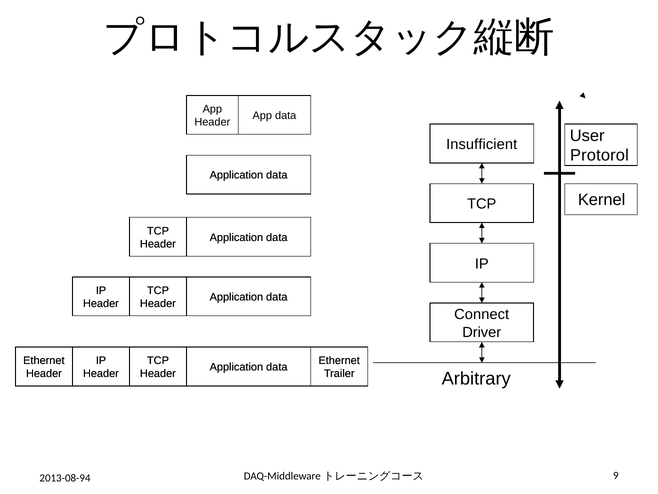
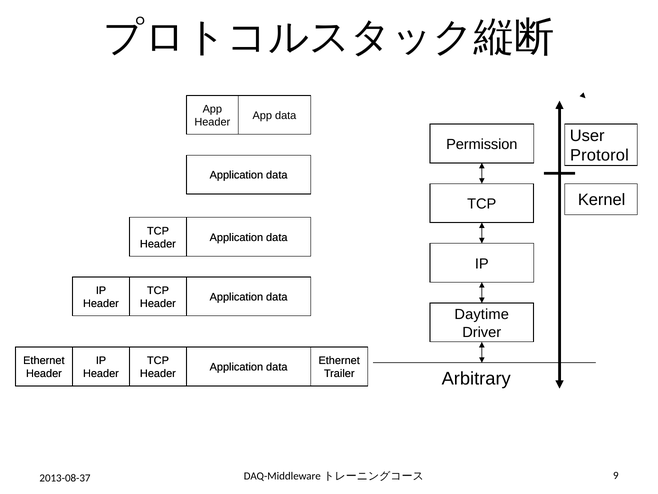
Insufficient: Insufficient -> Permission (482, 144)
Connect: Connect -> Daytime (482, 314)
2013-08-94: 2013-08-94 -> 2013-08-37 (65, 478)
